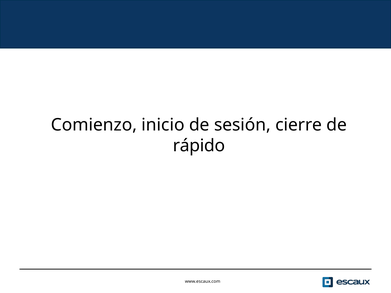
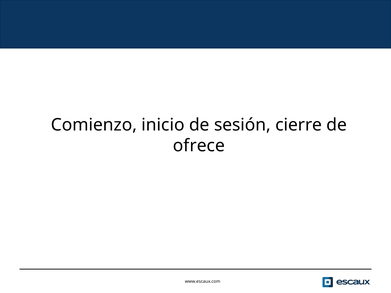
rápido: rápido -> ofrece (199, 146)
